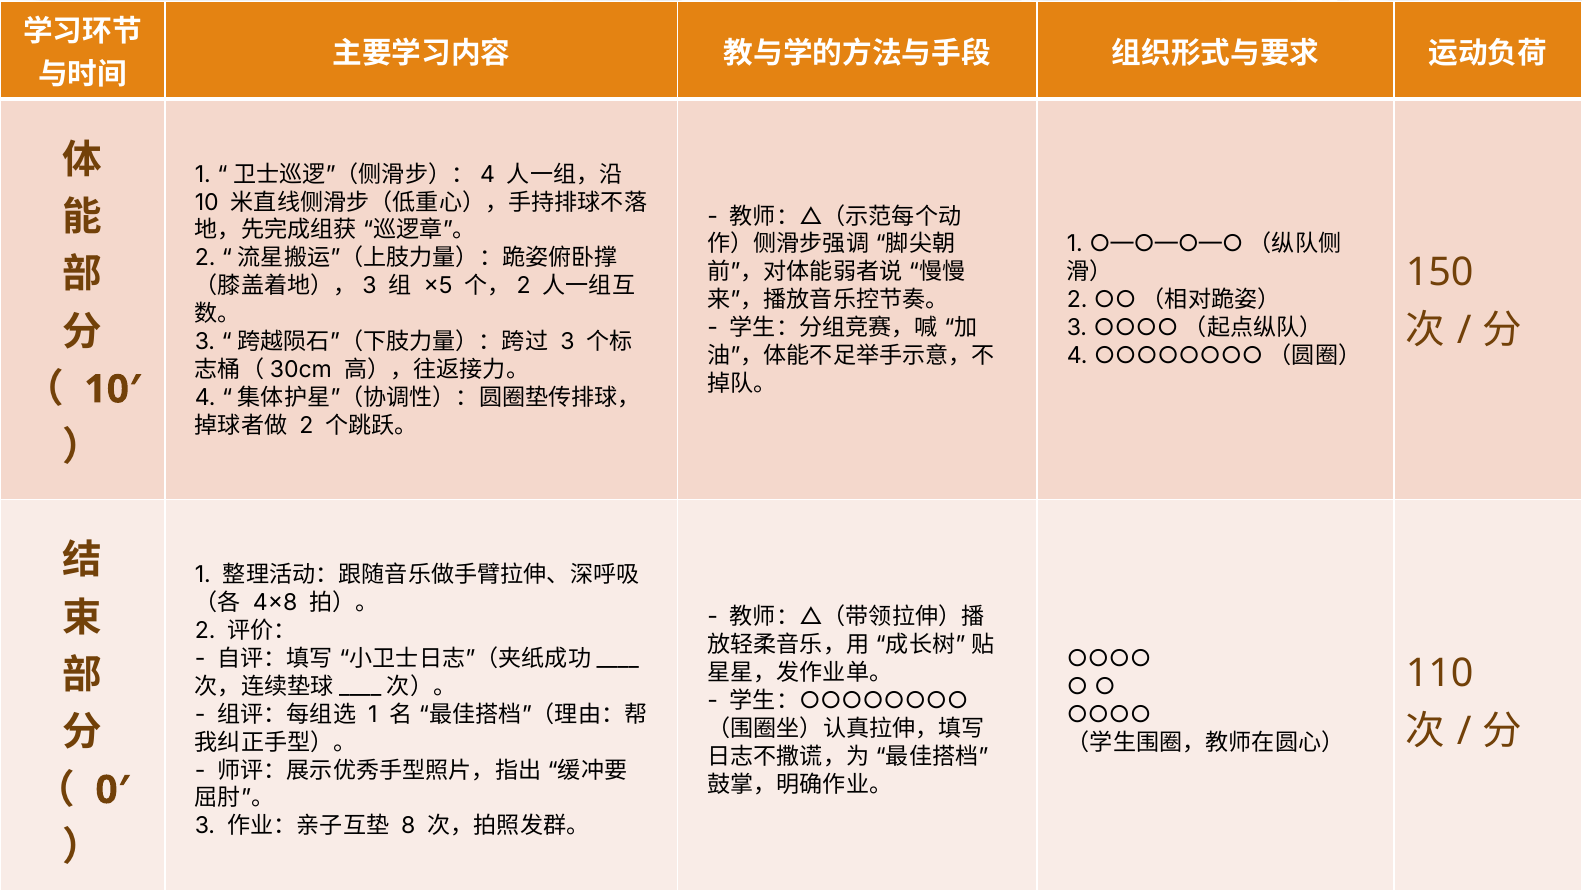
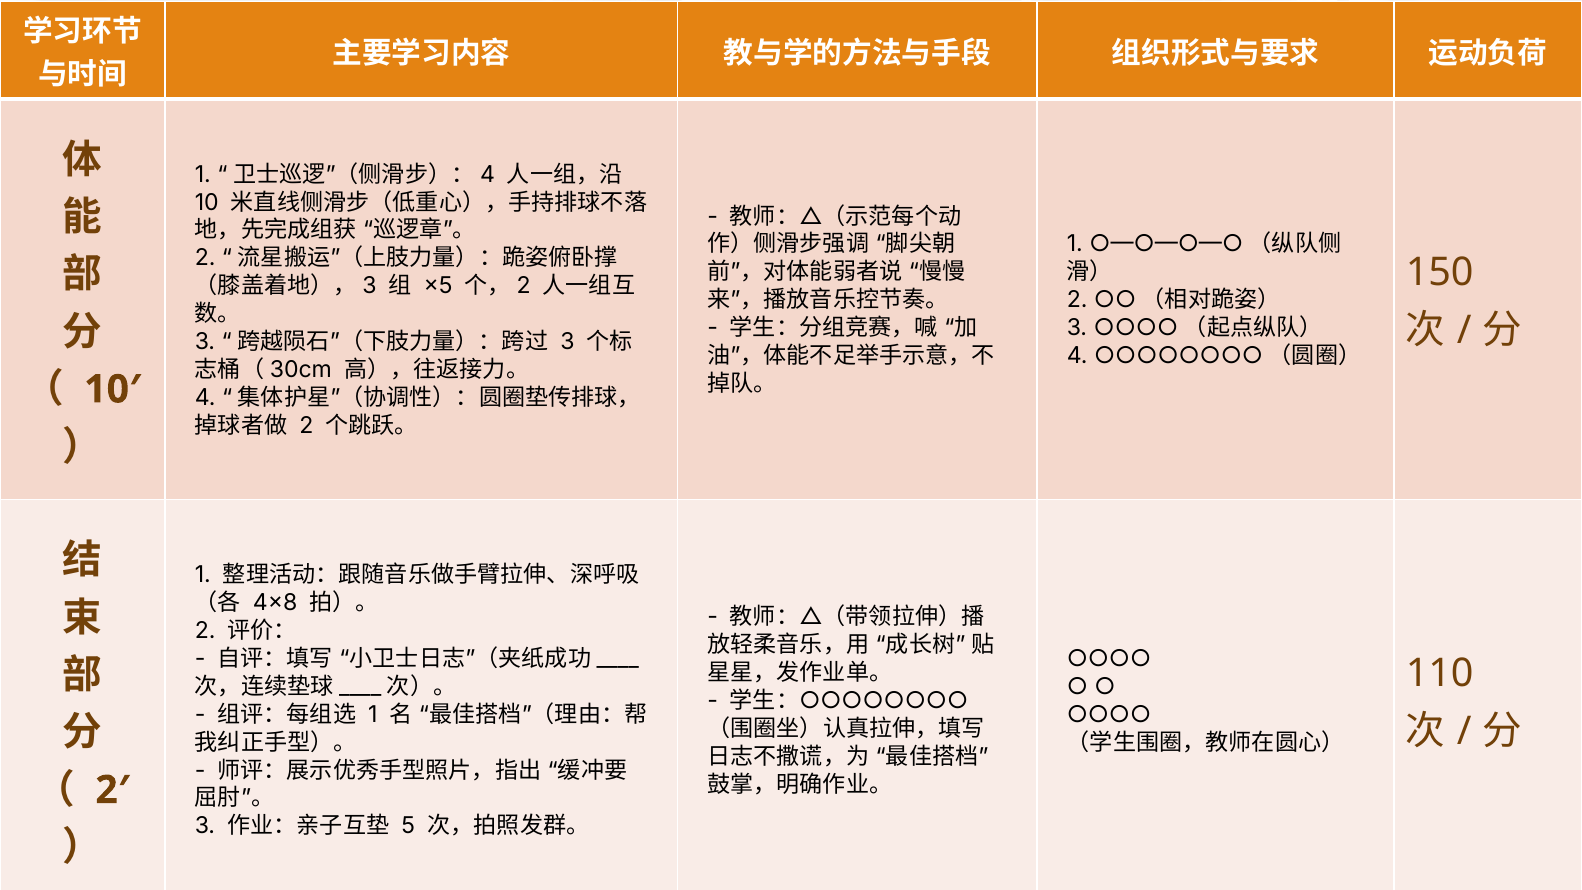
0′: 0′ -> 2′ (113, 790)
8: 8 -> 5 (408, 826)
